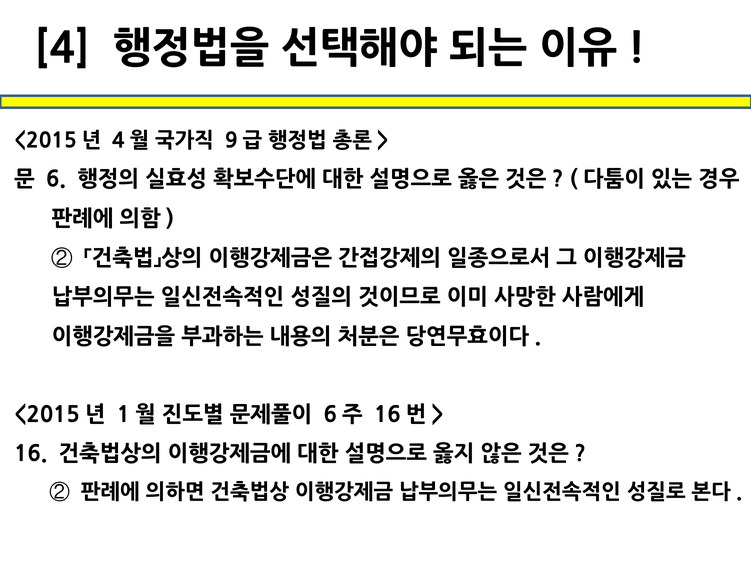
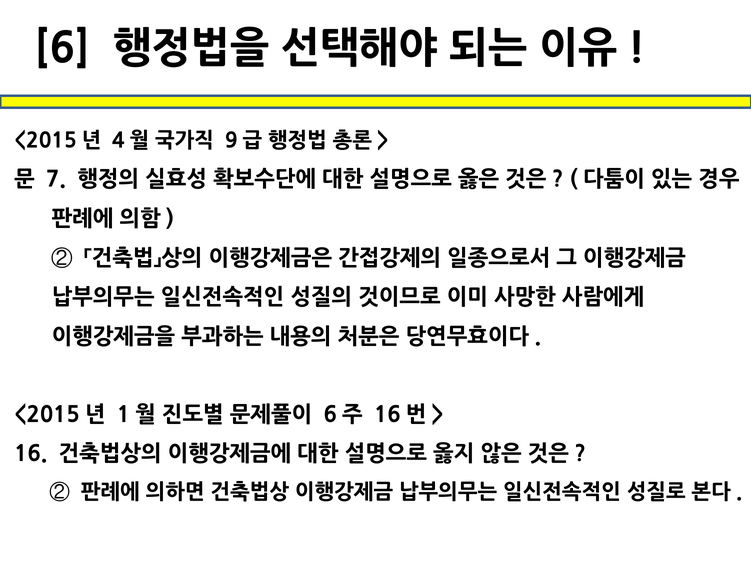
4: 4 -> 6 (63, 49)
6: 6 -> 7 (56, 180)
